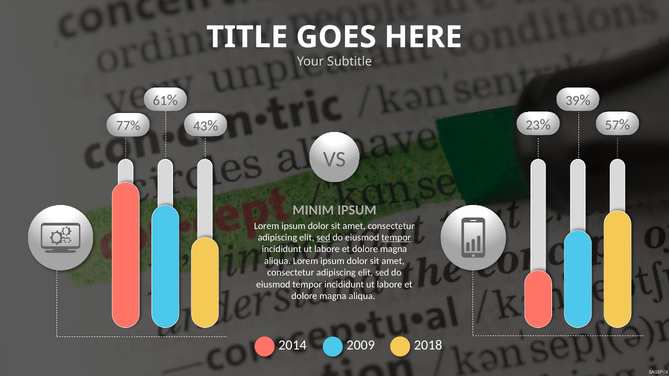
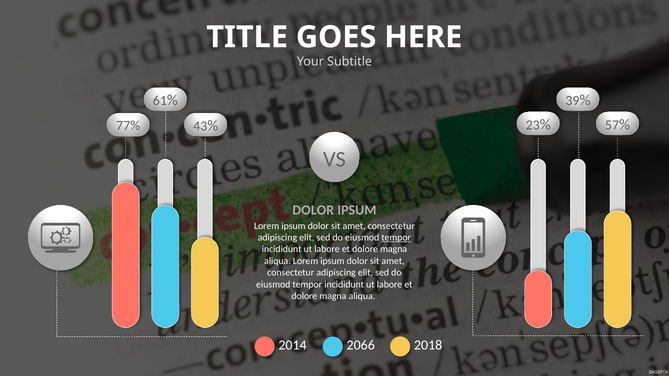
MINIM: MINIM -> DOLOR (313, 210)
sed underline: present -> none (323, 238)
2009: 2009 -> 2066 (361, 345)
